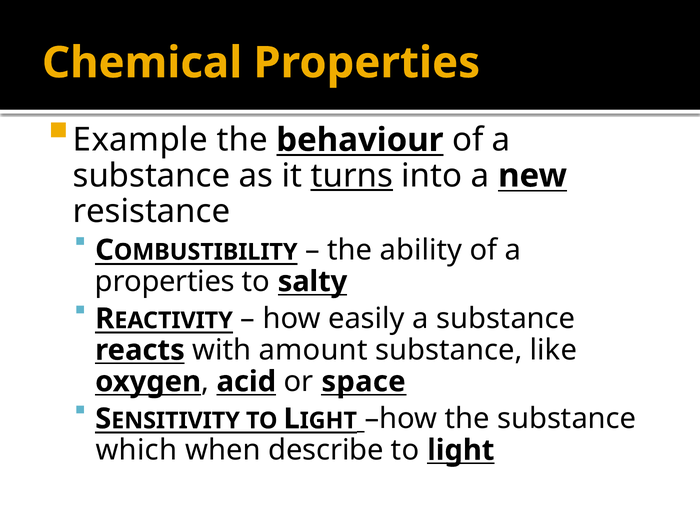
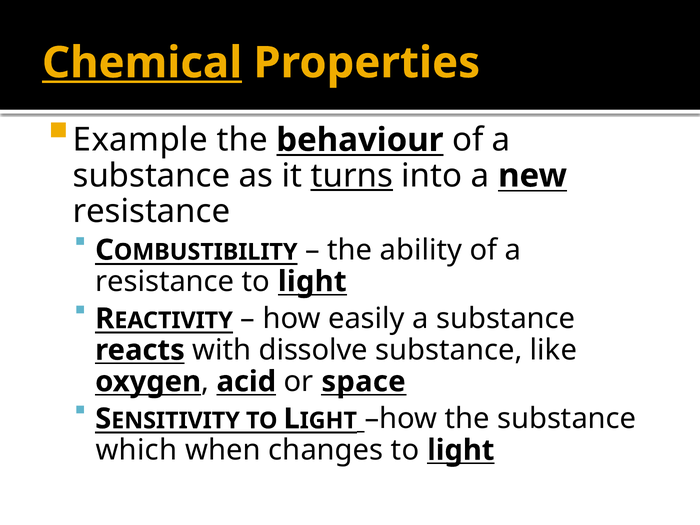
Chemical underline: none -> present (142, 63)
properties: properties -> resistance (165, 282)
salty: salty -> light (312, 282)
amount: amount -> dissolve (313, 350)
describe: describe -> changes (326, 450)
